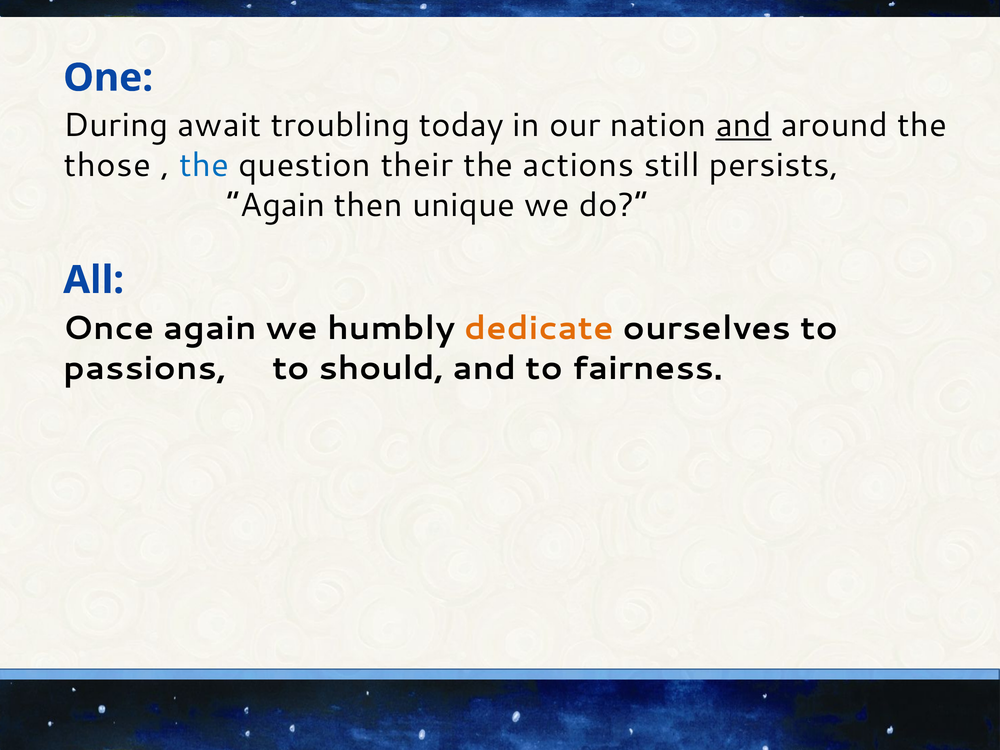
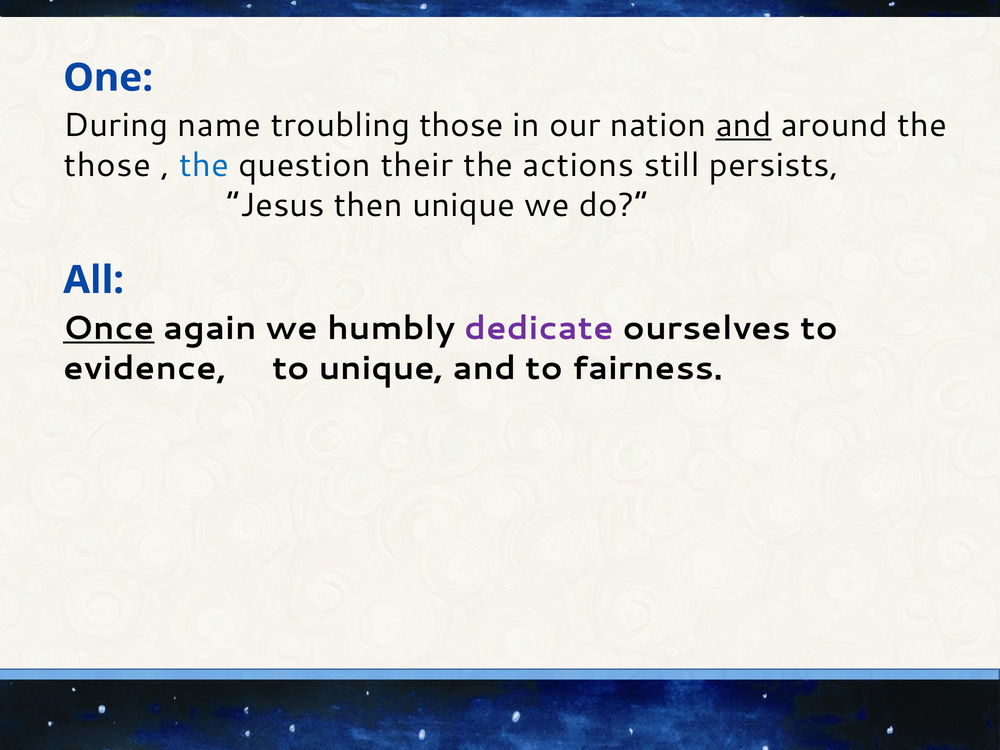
await: await -> name (219, 125)
troubling today: today -> those (461, 125)
Again: Again -> Jesus (276, 205)
Once underline: none -> present (109, 328)
dedicate colour: orange -> purple (539, 328)
passions: passions -> evidence (145, 368)
to should: should -> unique (381, 368)
